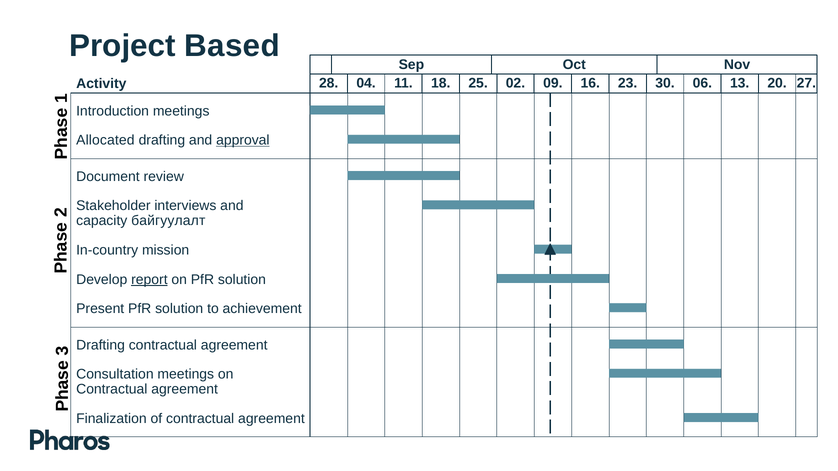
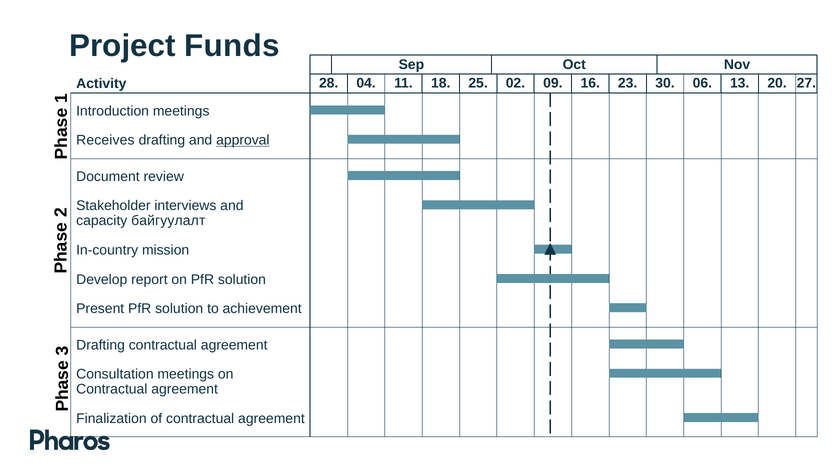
Based: Based -> Funds (232, 46)
Allocated: Allocated -> Receives (105, 140)
report underline: present -> none (149, 280)
